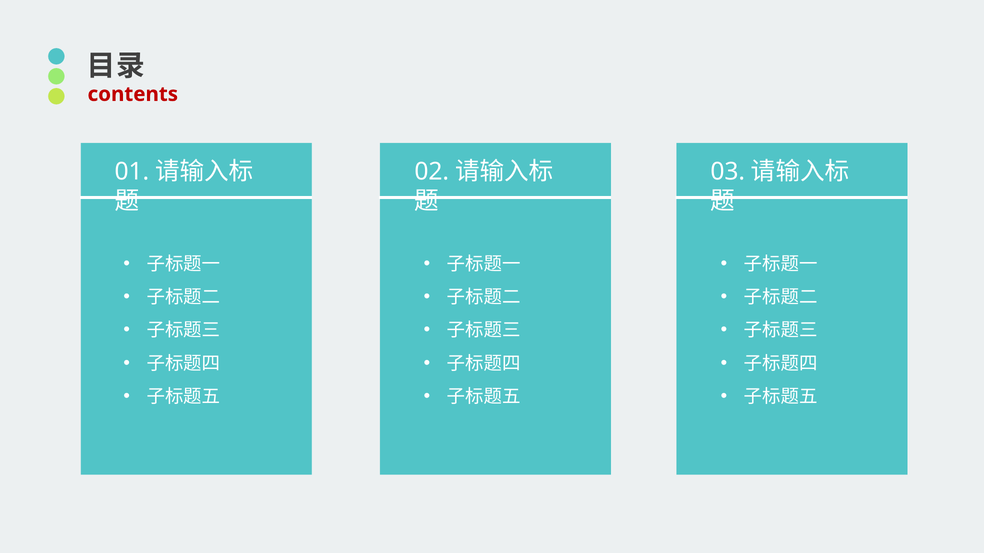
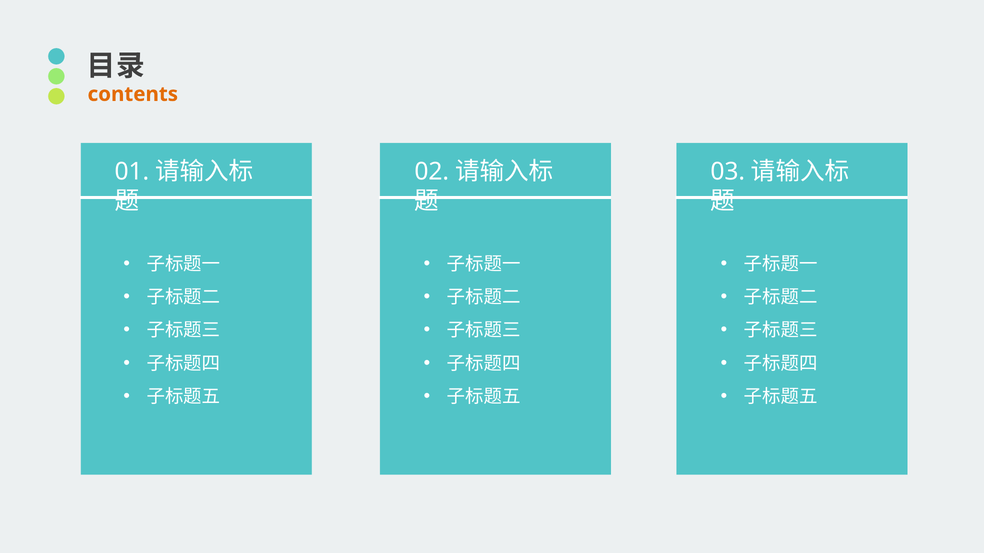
contents colour: red -> orange (133, 94)
